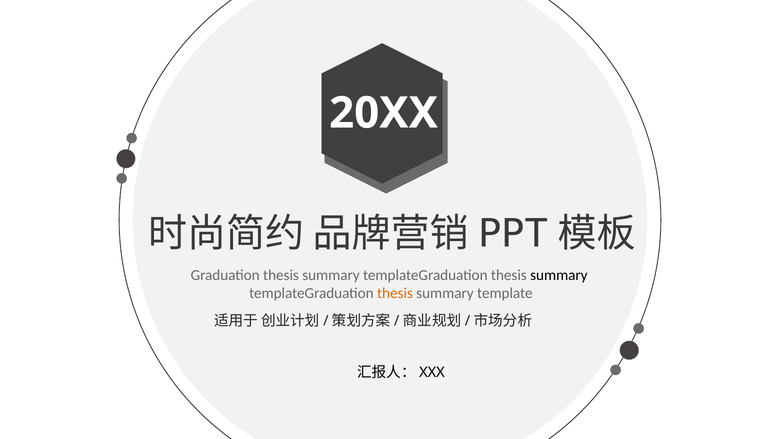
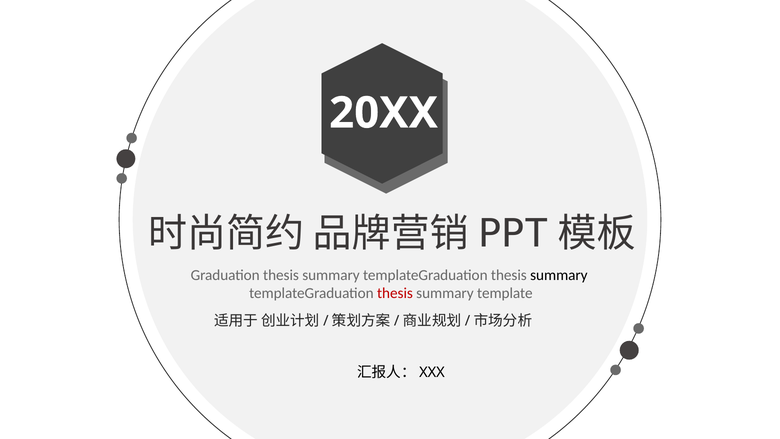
thesis colour: orange -> red (395, 293)
